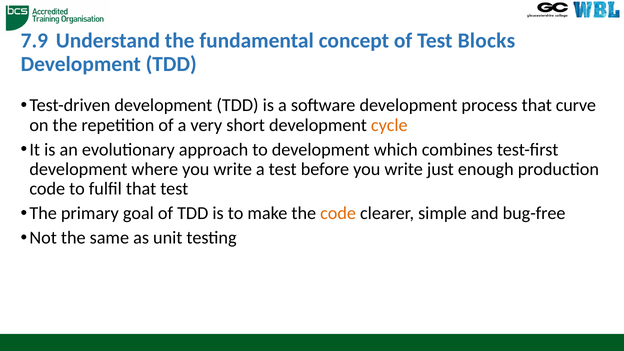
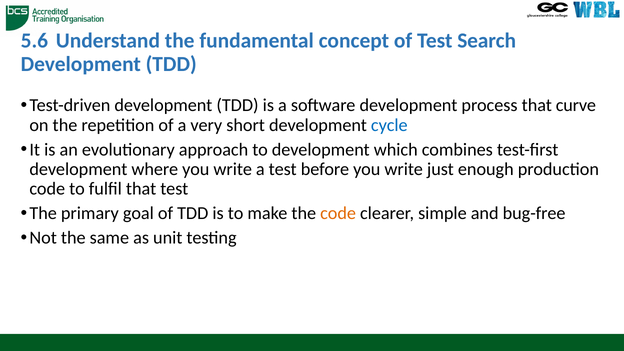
7.9: 7.9 -> 5.6 (34, 41)
Blocks: Blocks -> Search (487, 41)
cycle colour: orange -> blue (389, 125)
